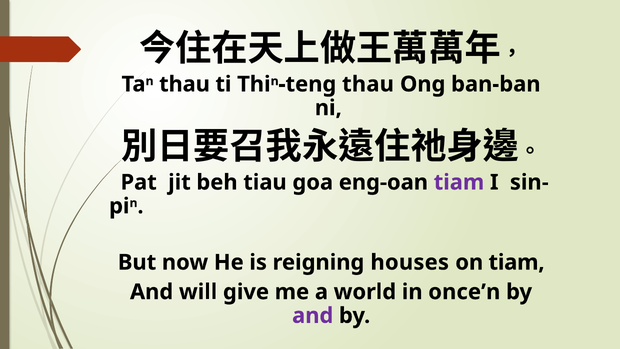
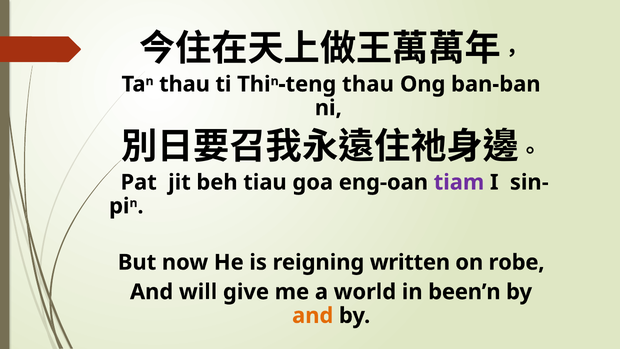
houses: houses -> written (410, 262)
on tiam: tiam -> robe (517, 262)
once’n: once’n -> been’n (464, 292)
and colour: purple -> orange (313, 315)
